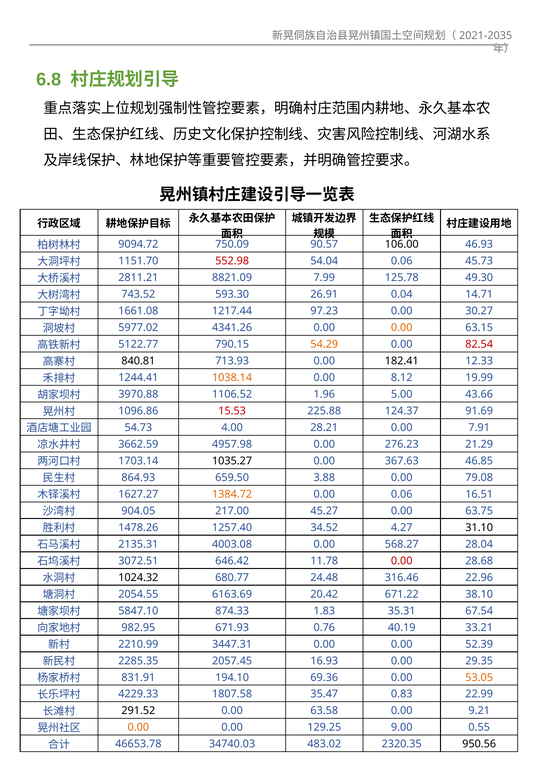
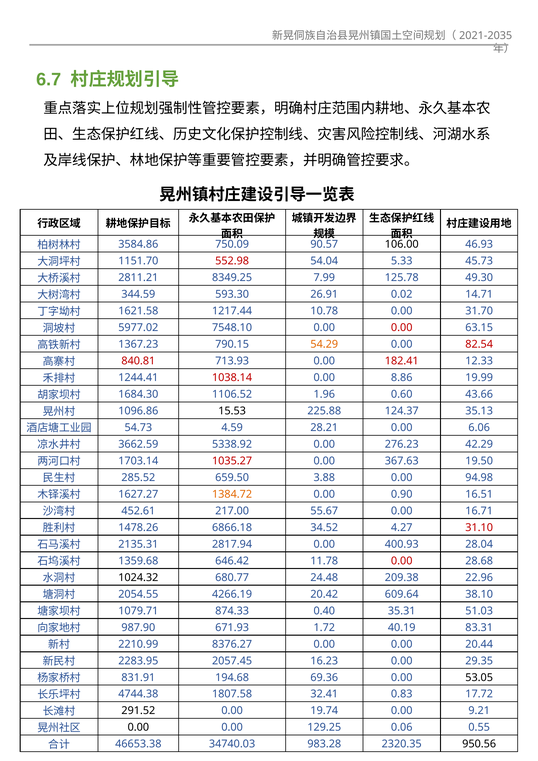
6.8: 6.8 -> 6.7 (49, 80)
9094.72: 9094.72 -> 3584.86 (138, 244)
54.04 0.06: 0.06 -> 5.33 (402, 261)
8821.09: 8821.09 -> 8349.25 (232, 278)
743.52: 743.52 -> 344.59 (138, 294)
0.04: 0.04 -> 0.02 (402, 294)
1661.08: 1661.08 -> 1621.58 (138, 311)
97.23: 97.23 -> 10.78 (324, 311)
30.27: 30.27 -> 31.70 (479, 311)
4341.26: 4341.26 -> 7548.10 (232, 328)
0.00 colour: orange -> red (402, 328)
5122.77: 5122.77 -> 1367.23 (138, 344)
840.81 colour: black -> red (138, 361)
182.41 colour: black -> red (402, 361)
1038.14 colour: orange -> red (232, 378)
8.12: 8.12 -> 8.86 (402, 378)
3970.88: 3970.88 -> 1684.30 (138, 394)
5.00: 5.00 -> 0.60 (402, 394)
15.53 colour: red -> black (232, 411)
91.69: 91.69 -> 35.13 (479, 411)
4.00: 4.00 -> 4.59 (232, 428)
7.91: 7.91 -> 6.06 (479, 428)
4957.98: 4957.98 -> 5338.92 (232, 444)
21.29: 21.29 -> 42.29 (479, 444)
1035.27 colour: black -> red (232, 461)
46.85: 46.85 -> 19.50 (479, 461)
864.93: 864.93 -> 285.52 (138, 477)
79.08: 79.08 -> 94.98 (479, 477)
0.00 0.06: 0.06 -> 0.90 (402, 494)
904.05: 904.05 -> 452.61 (138, 511)
45.27: 45.27 -> 55.67 (324, 511)
63.75: 63.75 -> 16.71 (479, 511)
1257.40: 1257.40 -> 6866.18 (232, 527)
31.10 colour: black -> red (479, 527)
4003.08: 4003.08 -> 2817.94 (232, 544)
568.27: 568.27 -> 400.93 (402, 544)
3072.51: 3072.51 -> 1359.68 (138, 561)
316.46: 316.46 -> 209.38 (402, 577)
6163.69: 6163.69 -> 4266.19 (232, 594)
671.22: 671.22 -> 609.64 (402, 594)
5847.10: 5847.10 -> 1079.71 (138, 611)
1.83: 1.83 -> 0.40 (324, 611)
67.54: 67.54 -> 51.03 (479, 611)
982.95: 982.95 -> 987.90 (138, 627)
0.76: 0.76 -> 1.72 (324, 627)
33.21: 33.21 -> 83.31 (479, 627)
3447.31: 3447.31 -> 8376.27 (232, 644)
52.39: 52.39 -> 20.44 (479, 644)
2285.35: 2285.35 -> 2283.95 (138, 661)
16.93: 16.93 -> 16.23 (324, 661)
194.10: 194.10 -> 194.68 (232, 677)
53.05 colour: orange -> black (479, 677)
4229.33: 4229.33 -> 4744.38 (138, 694)
35.47: 35.47 -> 32.41 (324, 694)
22.99: 22.99 -> 17.72 (479, 694)
63.58: 63.58 -> 19.74 (324, 711)
0.00 colour: orange -> black (138, 727)
9.00: 9.00 -> 0.06 (402, 727)
46653.78: 46653.78 -> 46653.38 (138, 744)
483.02: 483.02 -> 983.28 (324, 744)
